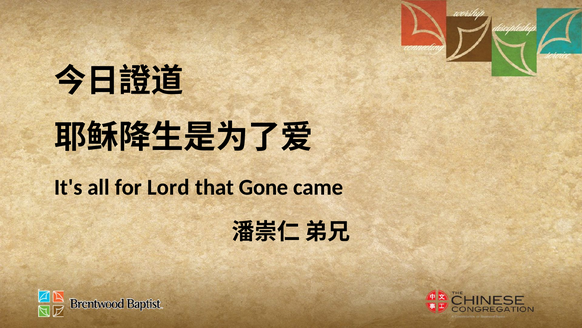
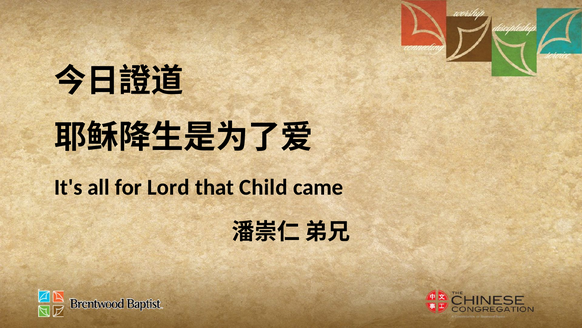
Gone: Gone -> Child (263, 187)
